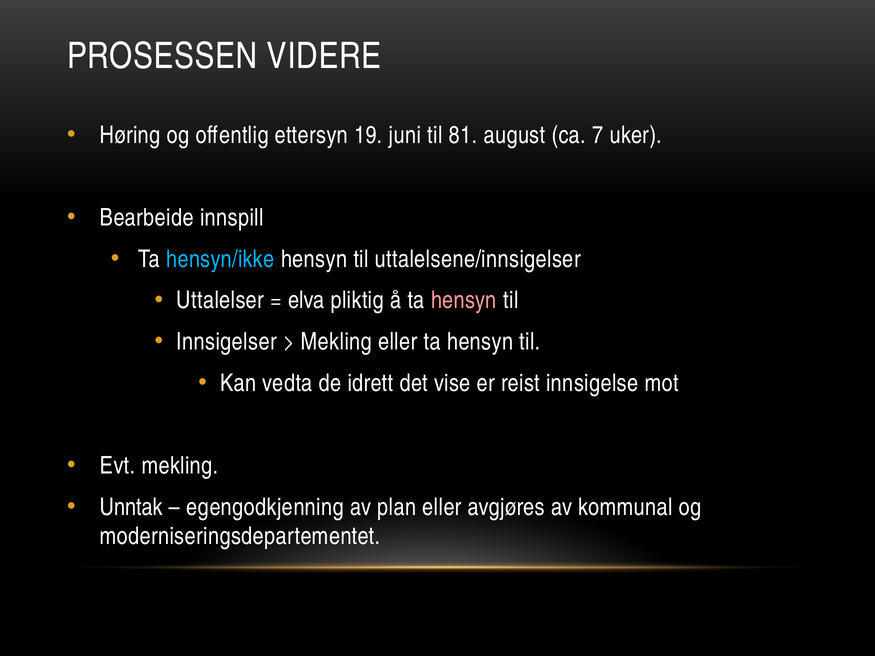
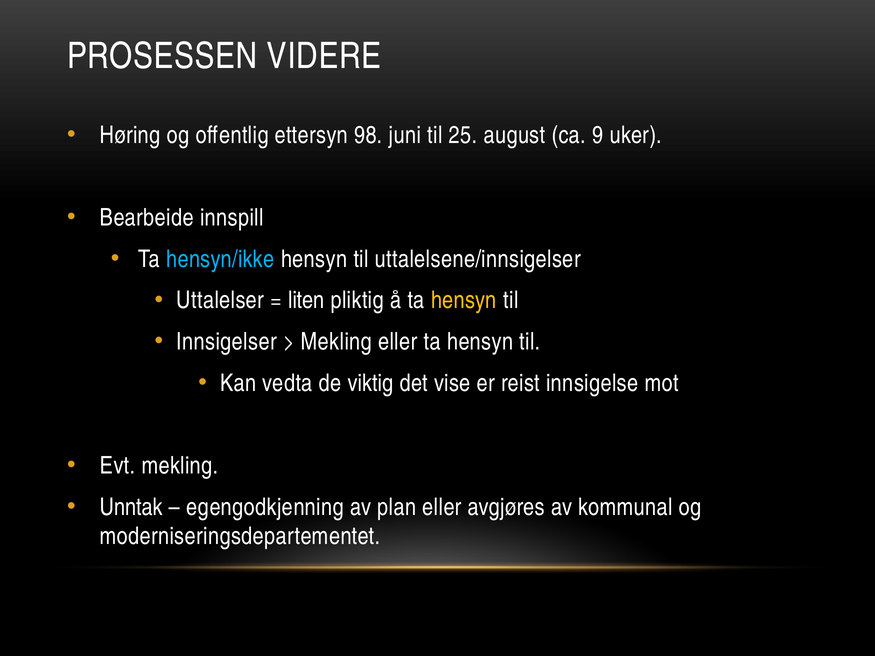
19: 19 -> 98 (368, 135)
81: 81 -> 25 (463, 135)
7: 7 -> 9 (598, 135)
elva: elva -> liten (306, 301)
hensyn colour: pink -> yellow (464, 301)
idrett: idrett -> viktig (371, 383)
